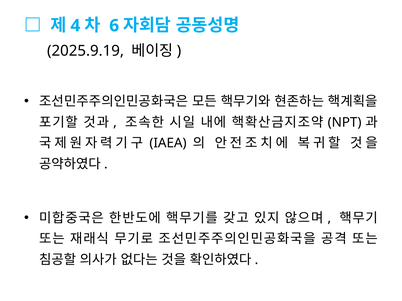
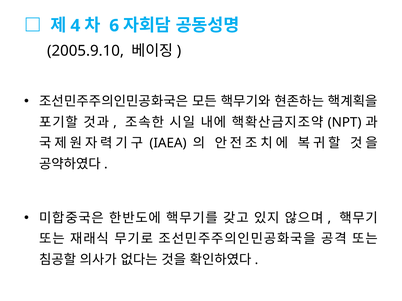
2025.9.19: 2025.9.19 -> 2005.9.10 (85, 51)
